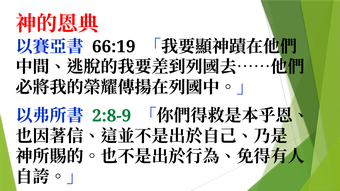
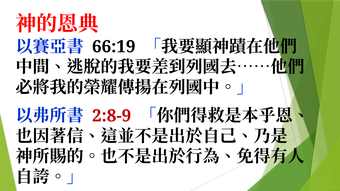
2:8-9 colour: green -> red (112, 116)
